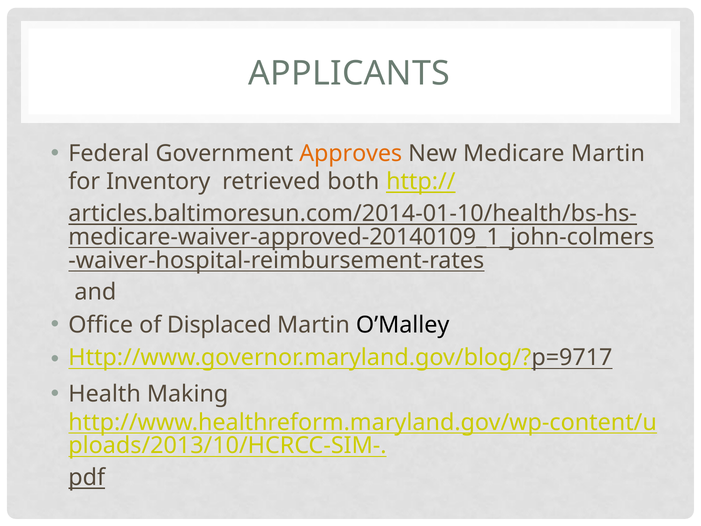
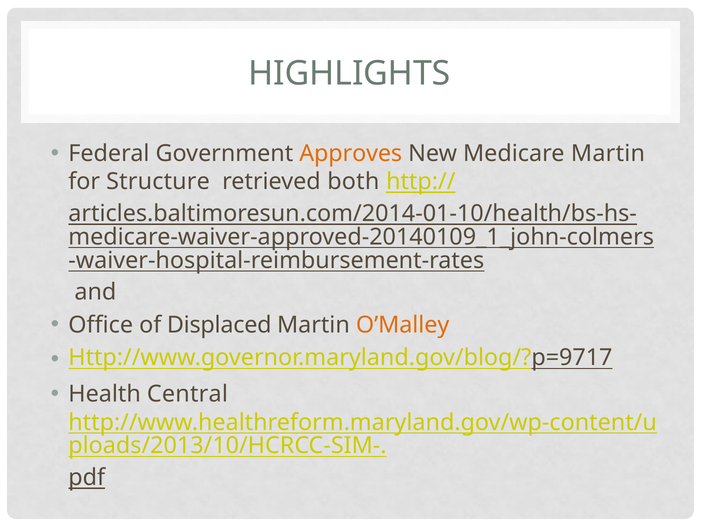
APPLICANTS: APPLICANTS -> HIGHLIGHTS (349, 74)
Inventory: Inventory -> Structure (158, 182)
O’Malley colour: black -> orange (403, 325)
Making: Making -> Central (187, 394)
